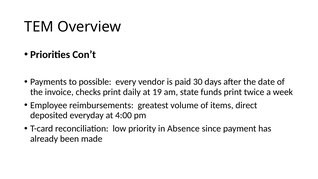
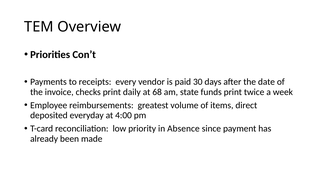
possible: possible -> receipts (95, 82)
19: 19 -> 68 (157, 92)
